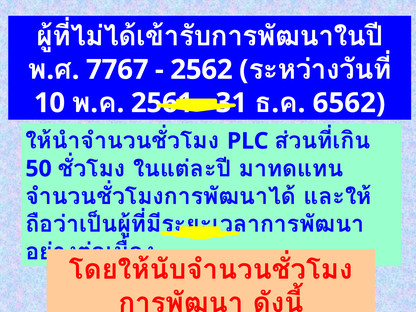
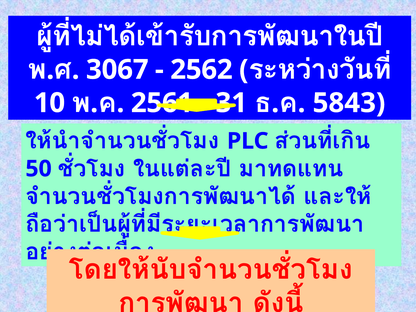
7767: 7767 -> 3067 (117, 70)
6562: 6562 -> 5843 (349, 103)
